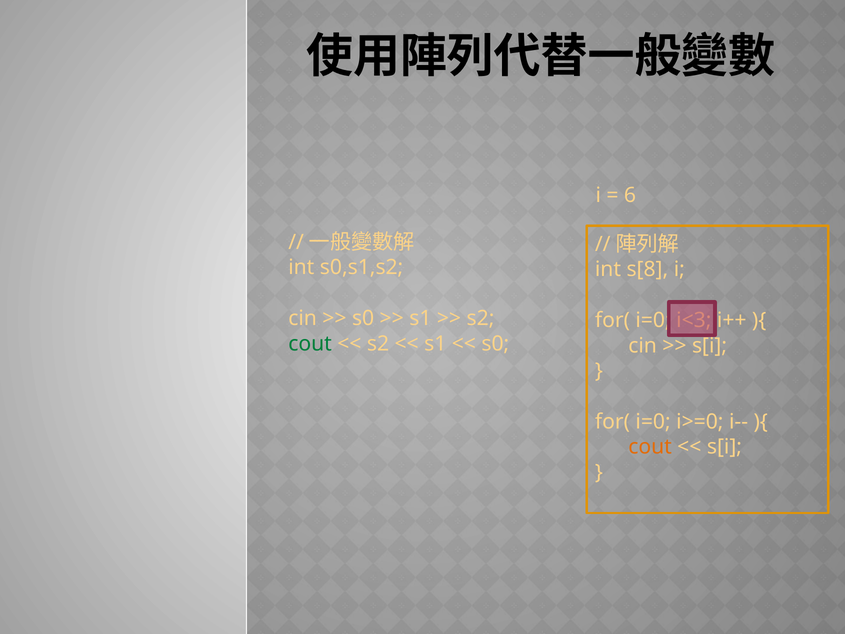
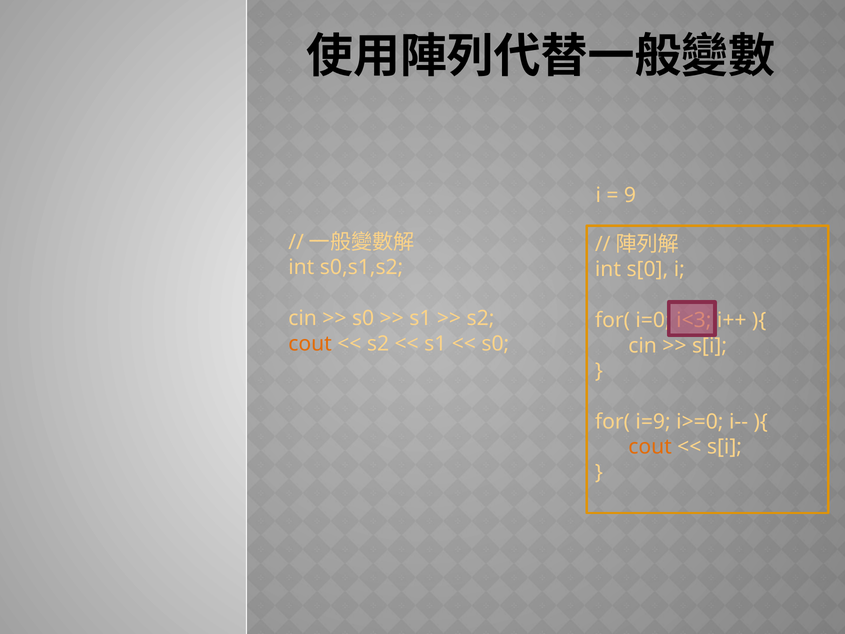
6: 6 -> 9 (630, 195)
s[8: s[8 -> s[0 (647, 269)
cout colour: green -> orange (310, 343)
i=0: i=0 -> i=9 (653, 421)
